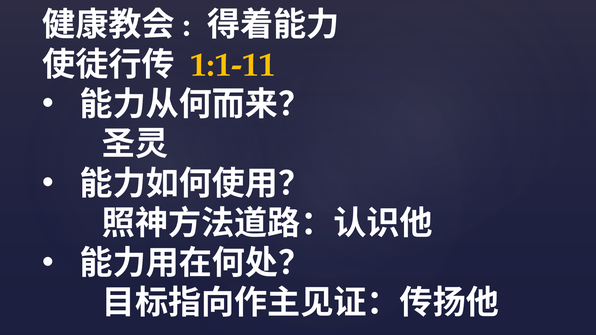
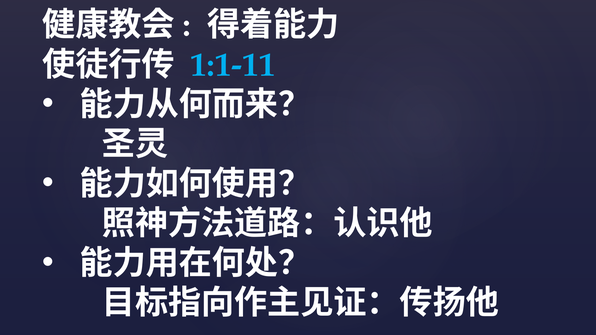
1:1-11 colour: yellow -> light blue (233, 65)
